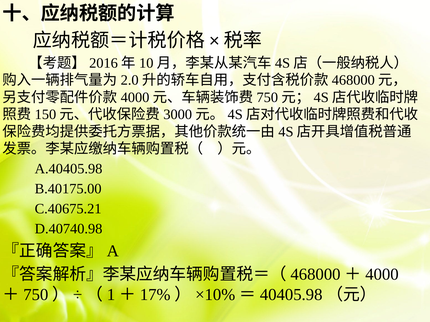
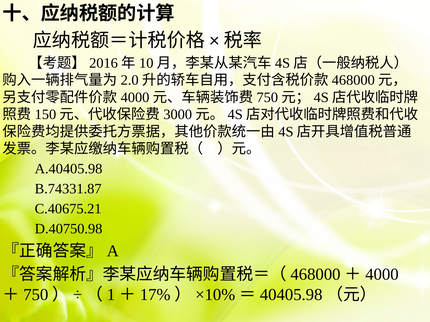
B.40175.00: B.40175.00 -> B.74331.87 (68, 189)
D.40740.98: D.40740.98 -> D.40750.98 (69, 229)
